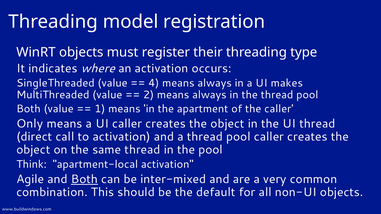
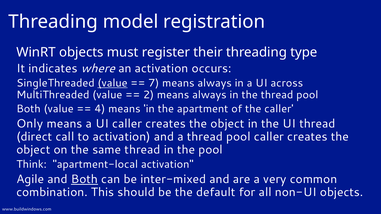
value underline: none -> present (113, 83)
4: 4 -> 7 (154, 83)
makes: makes -> across (287, 83)
1: 1 -> 4 (100, 109)
